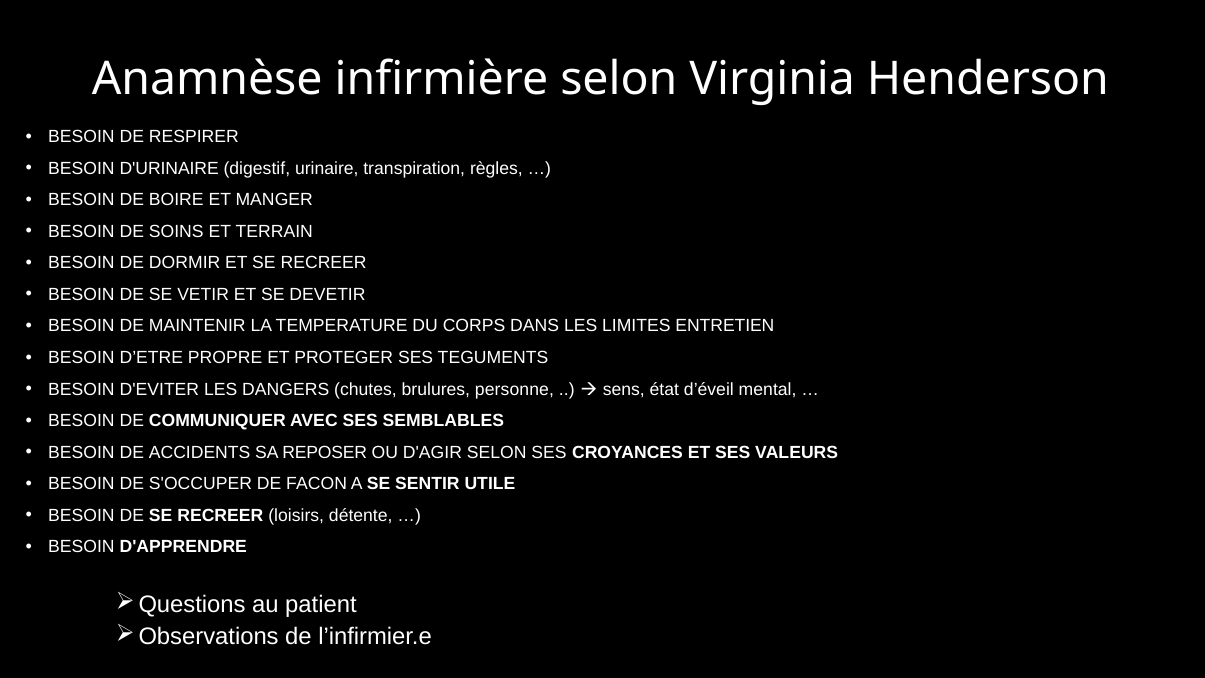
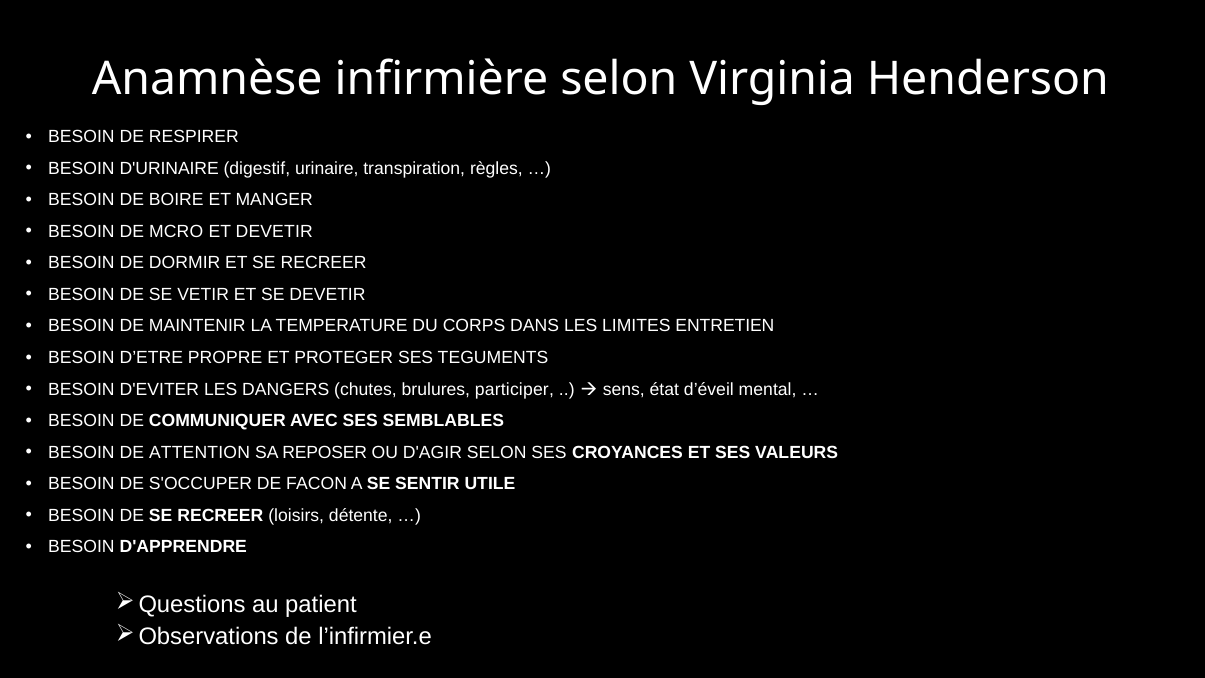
SOINS: SOINS -> MCRO (176, 231)
ET TERRAIN: TERRAIN -> DEVETIR (274, 231)
personne: personne -> participer (514, 389)
ACCIDENTS: ACCIDENTS -> ATTENTION (200, 452)
